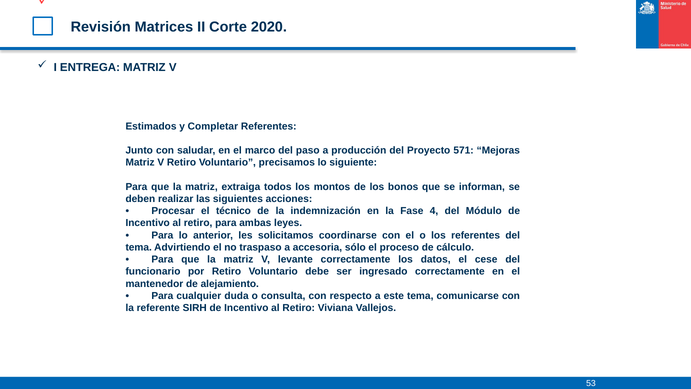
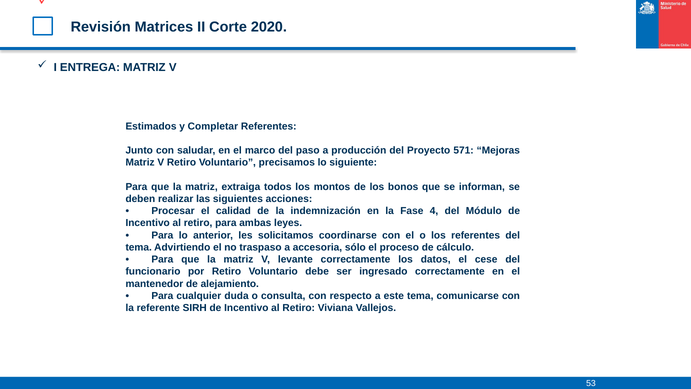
técnico: técnico -> calidad (233, 211)
